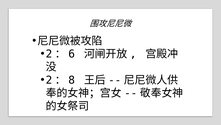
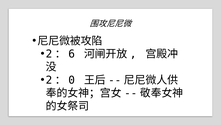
8: 8 -> 0 (72, 80)
